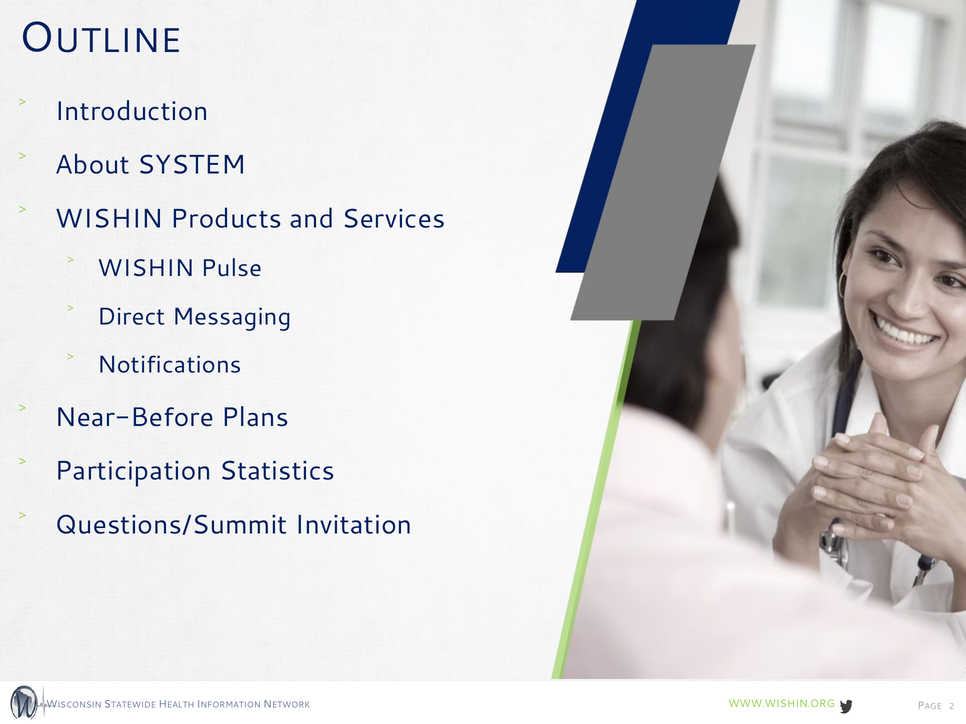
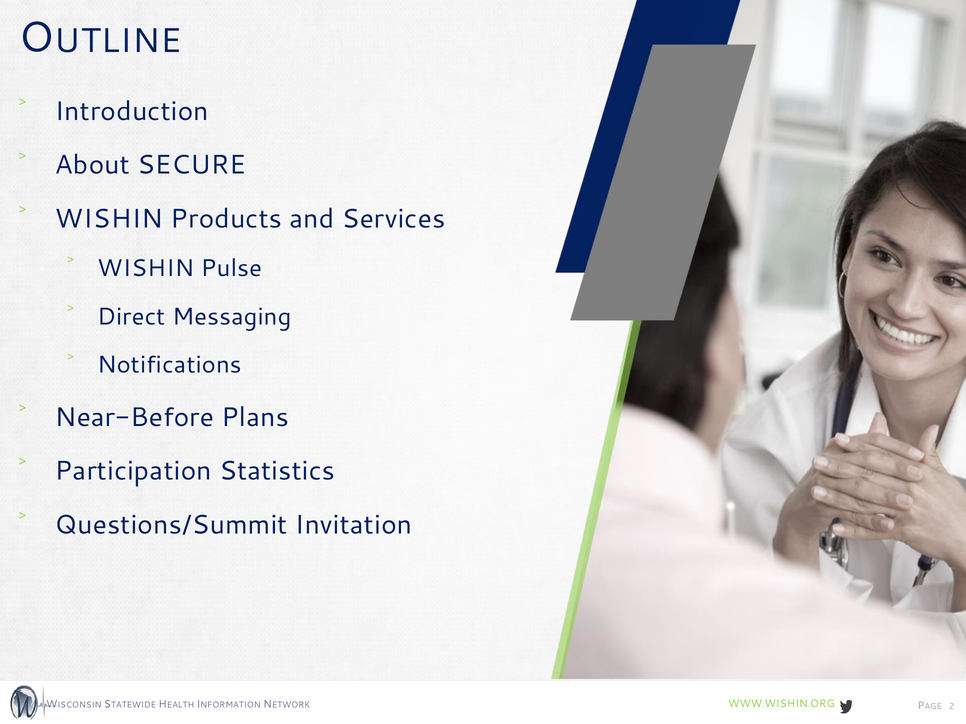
SYSTEM: SYSTEM -> SECURE (192, 165)
